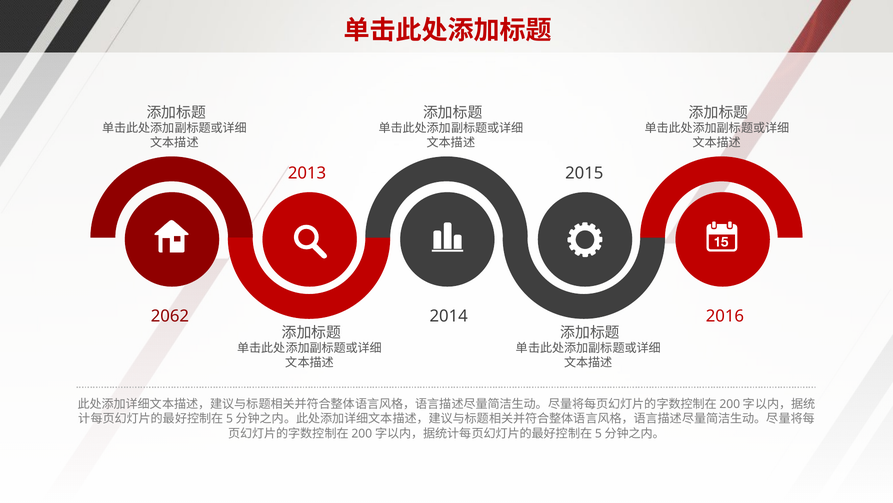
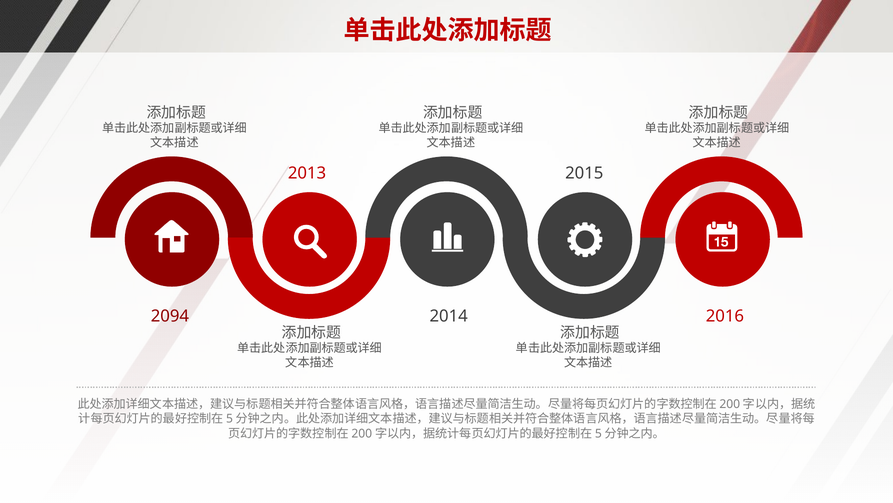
2062: 2062 -> 2094 (170, 316)
